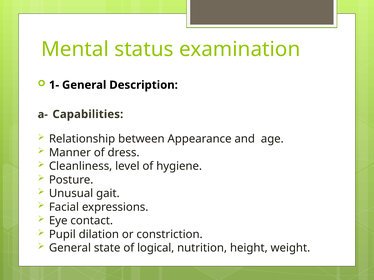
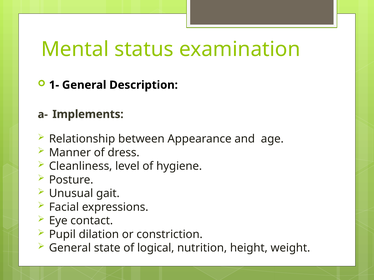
Capabilities: Capabilities -> Implements (88, 114)
